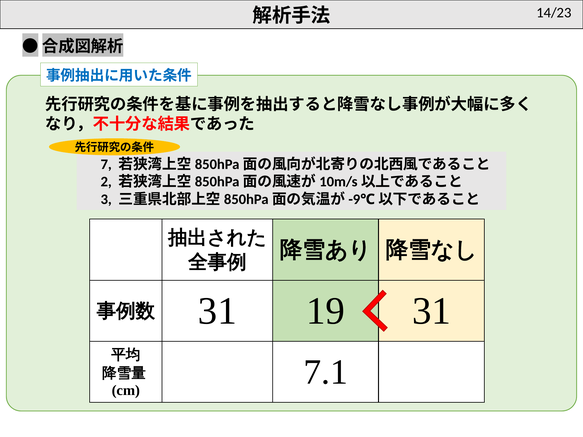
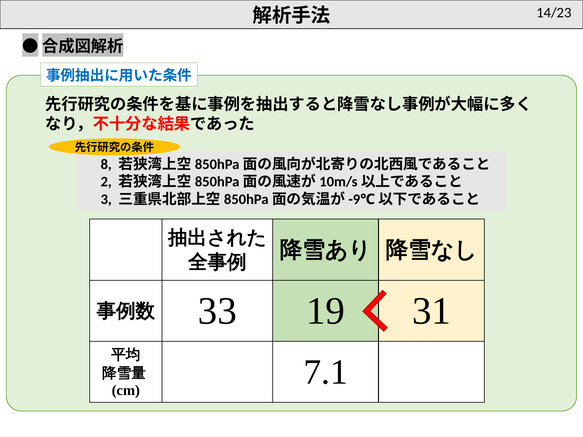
7: 7 -> 8 (106, 164)
31: 31 -> 33 (217, 311)
